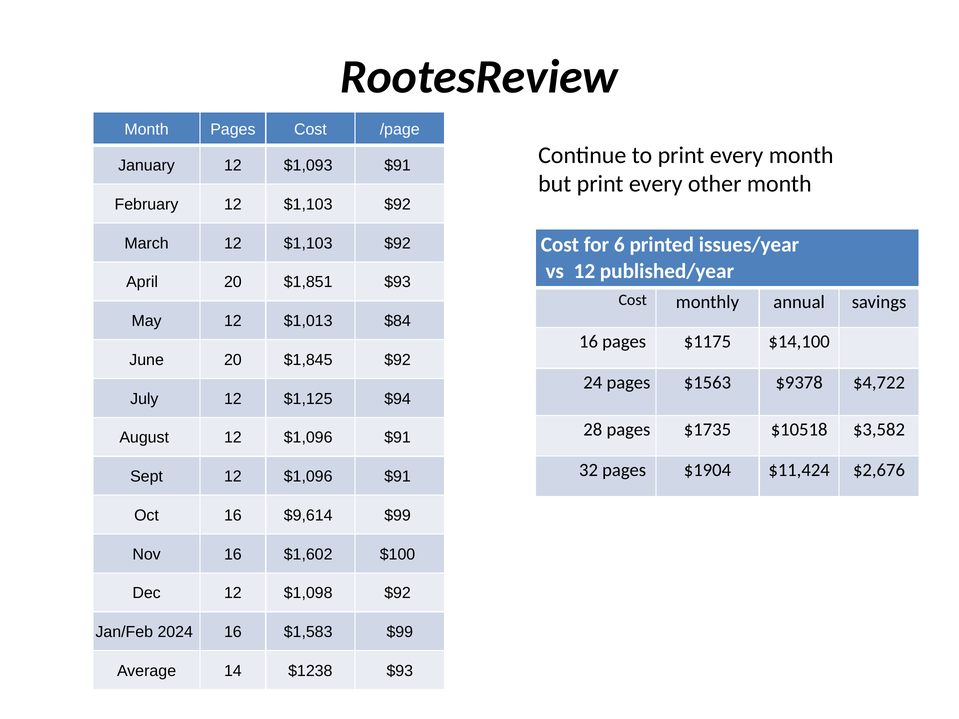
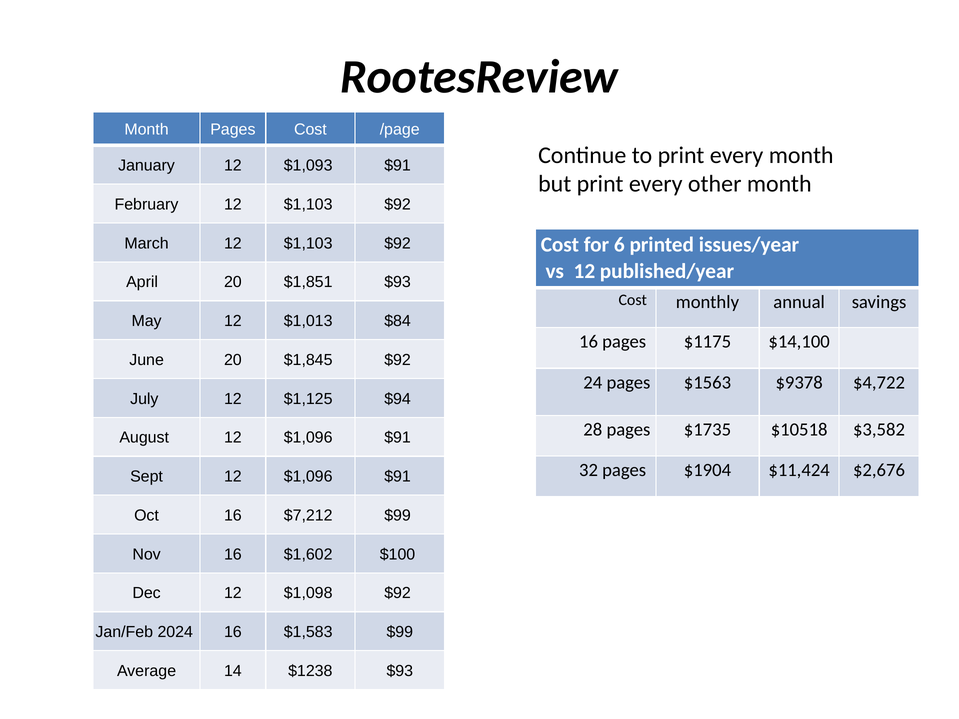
$9,614: $9,614 -> $7,212 (308, 516)
